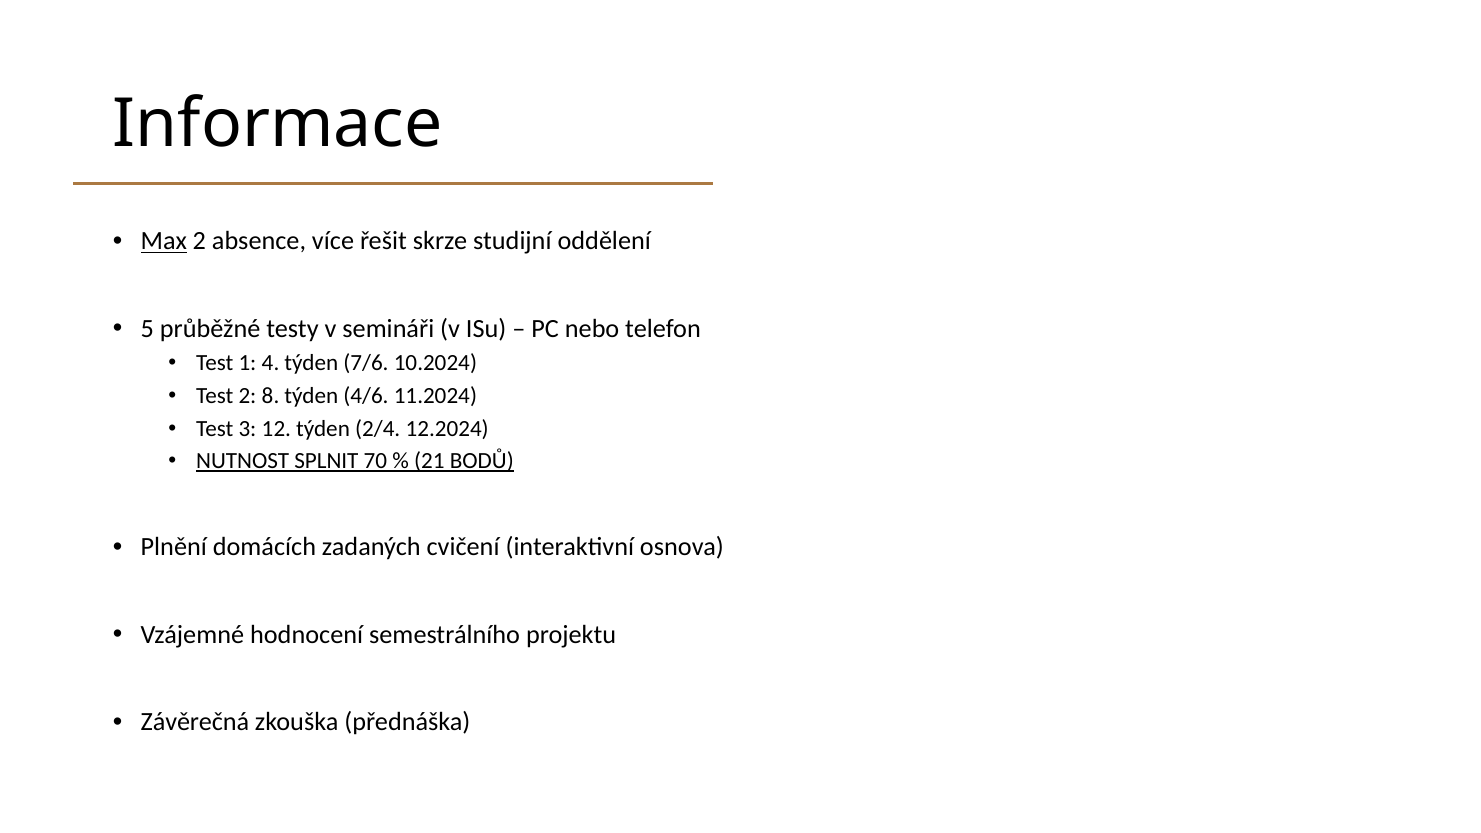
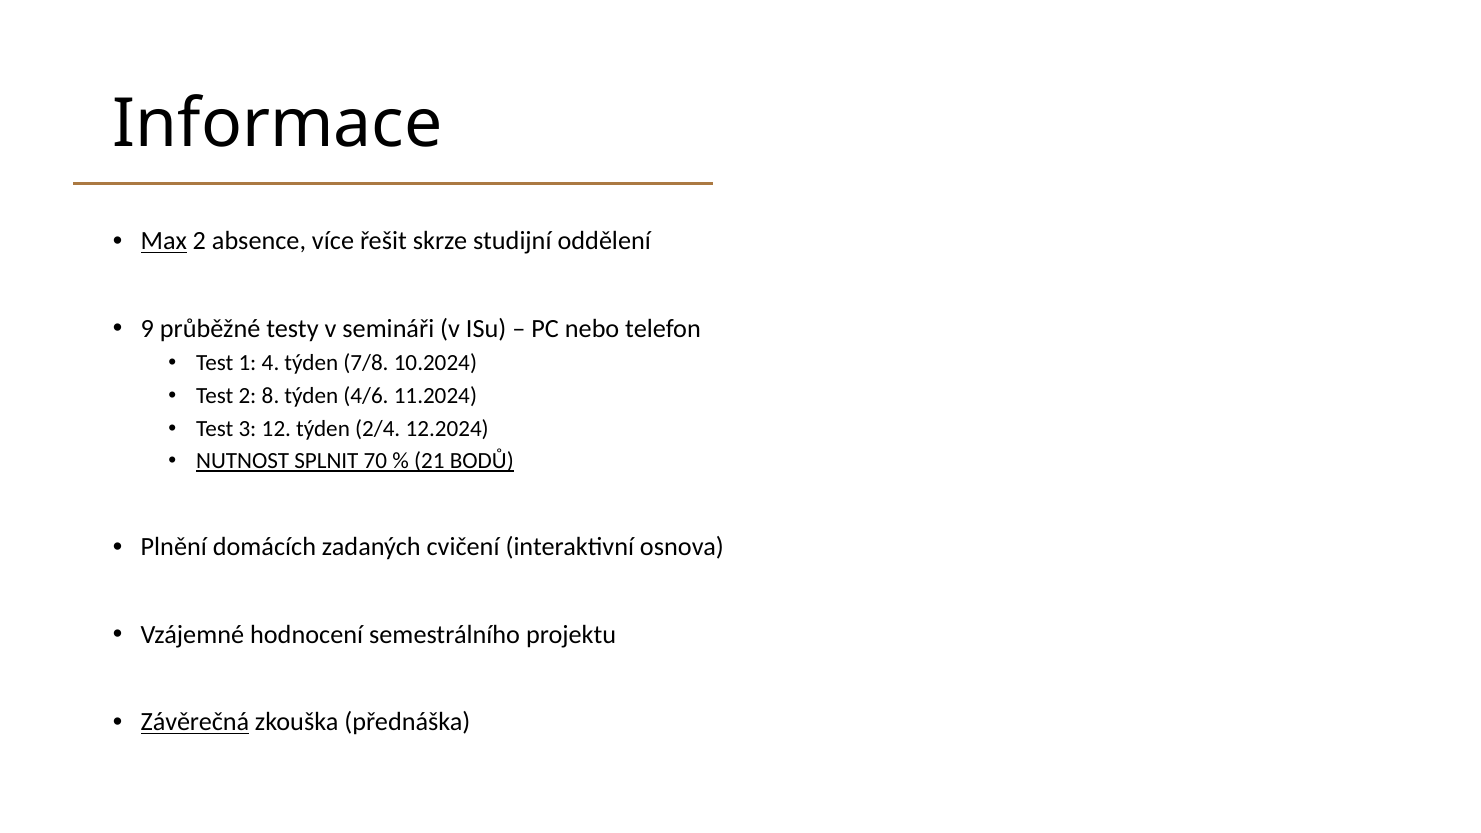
5: 5 -> 9 (147, 329)
7/6: 7/6 -> 7/8 (366, 363)
Závěrečná underline: none -> present (195, 722)
